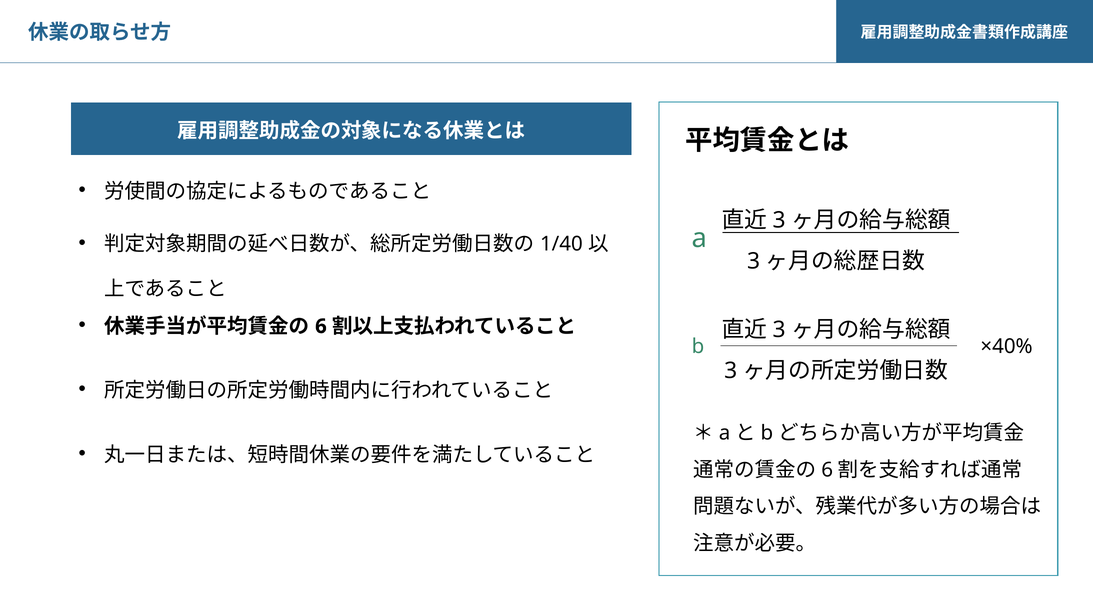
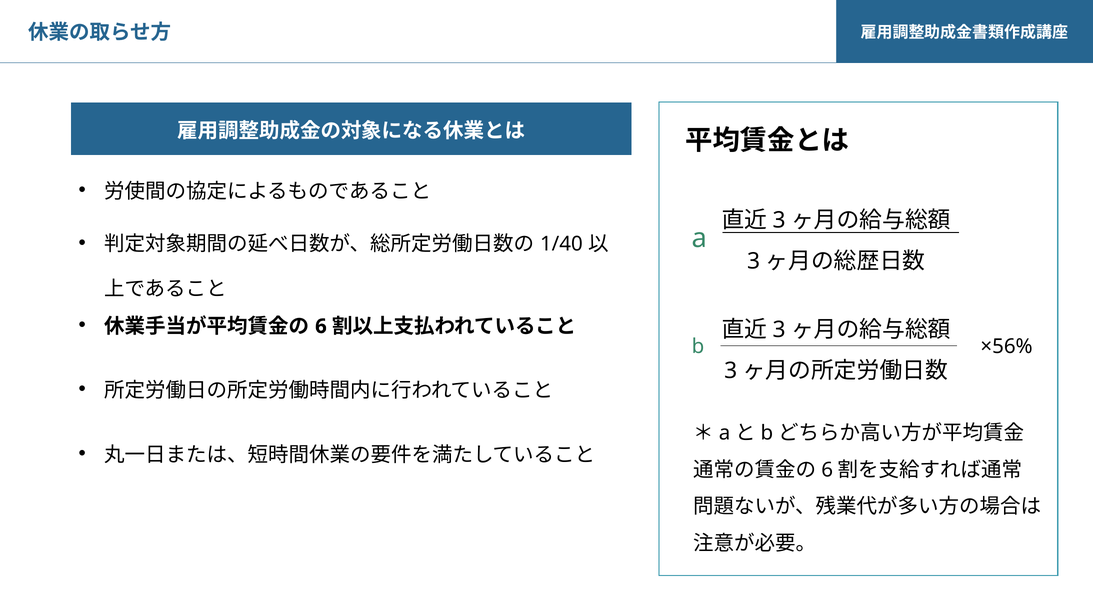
×40%: ×40% -> ×56% (1007, 346)
